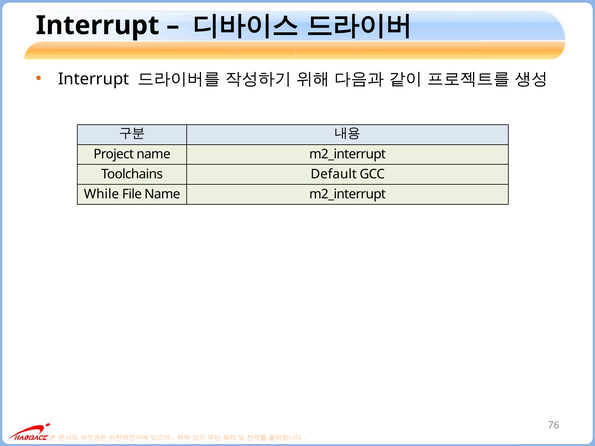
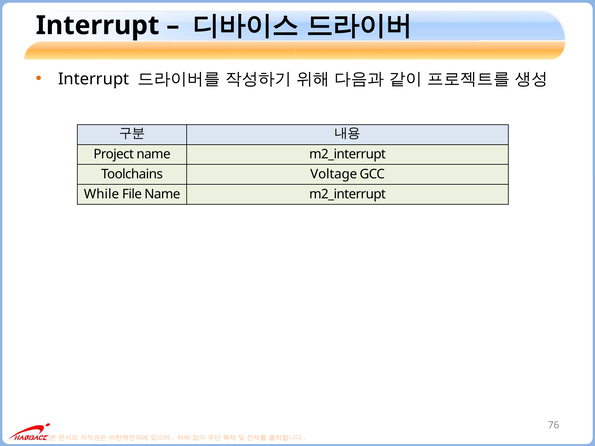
Default: Default -> Voltage (334, 174)
